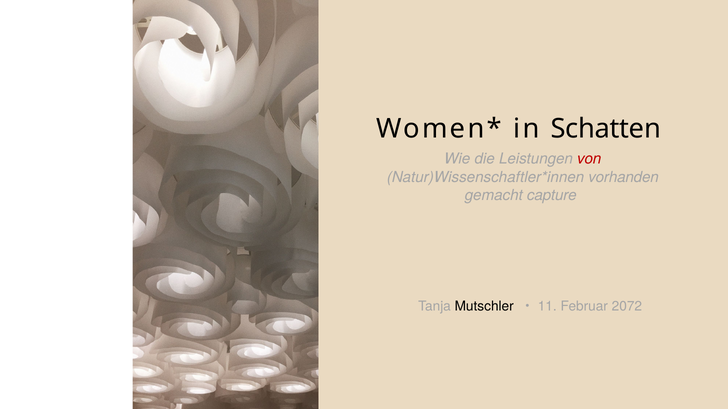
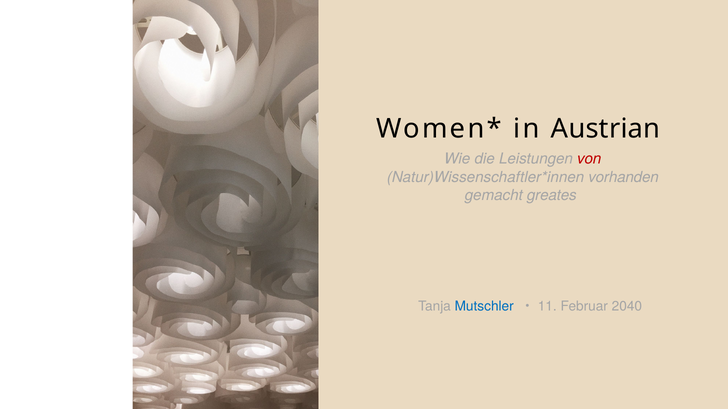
Schatten: Schatten -> Austrian (606, 129)
capture: capture -> greates (552, 196)
Mutschler colour: black -> blue (484, 307)
2072: 2072 -> 2040 (627, 307)
